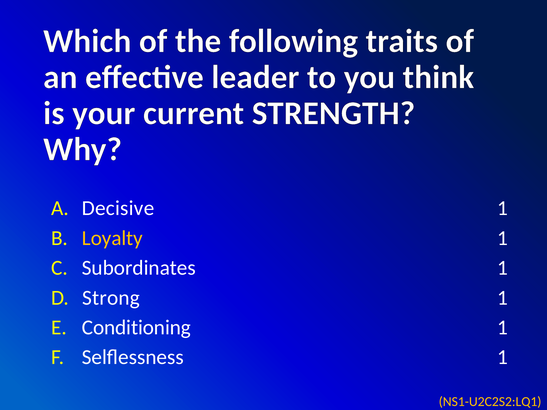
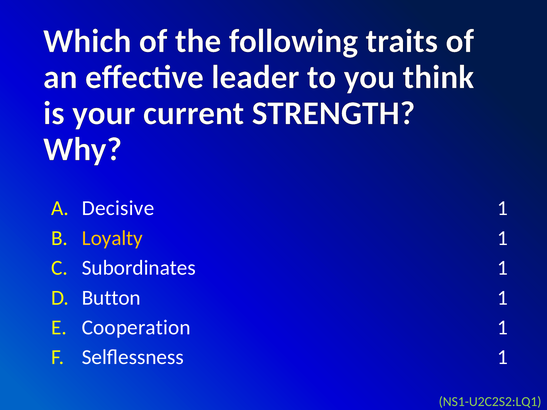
Strong: Strong -> Button (111, 298)
Conditioning: Conditioning -> Cooperation (136, 328)
NS1-U2C2S2:LQ1 colour: yellow -> light green (490, 402)
